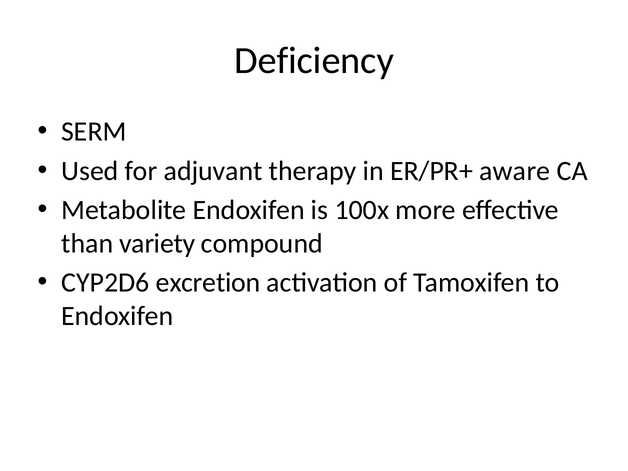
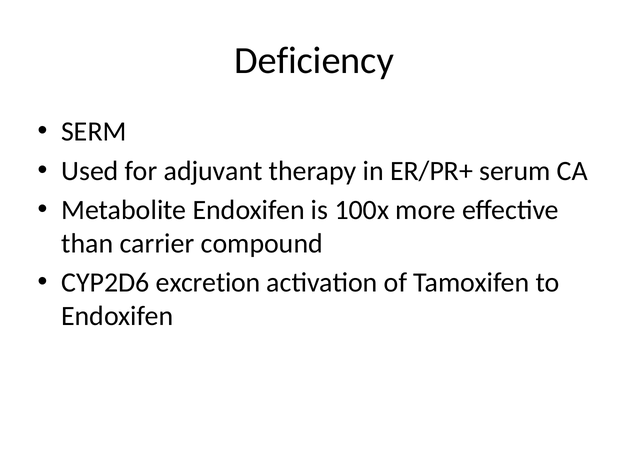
aware: aware -> serum (515, 171)
variety: variety -> carrier (157, 243)
